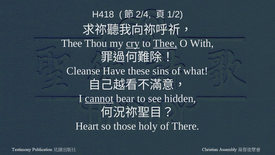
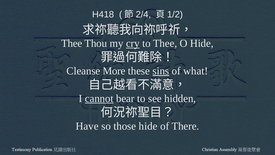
Thee underline: present -> none (165, 43)
O With: With -> Hide (202, 43)
Have: Have -> More (114, 71)
sins underline: none -> present (161, 71)
Heart: Heart -> Have (87, 126)
those holy: holy -> hide (148, 126)
